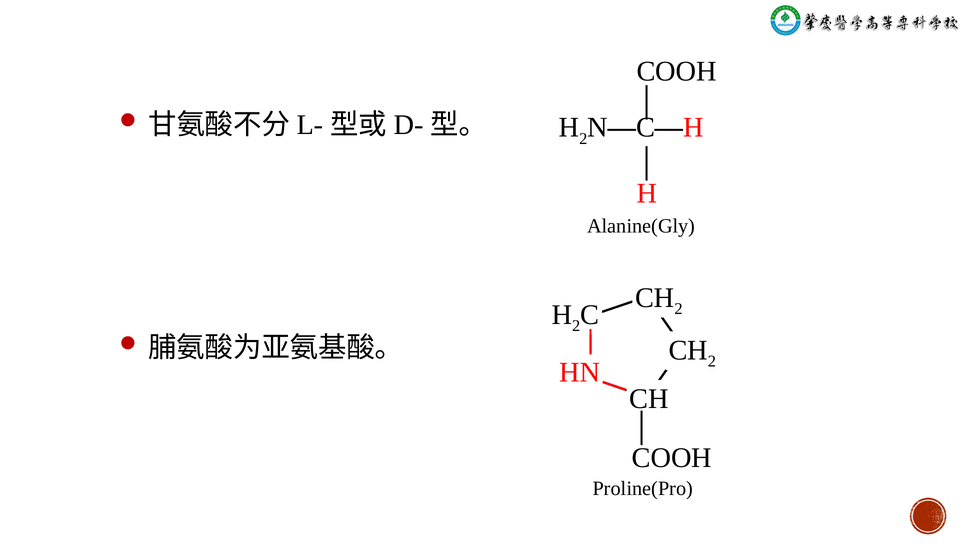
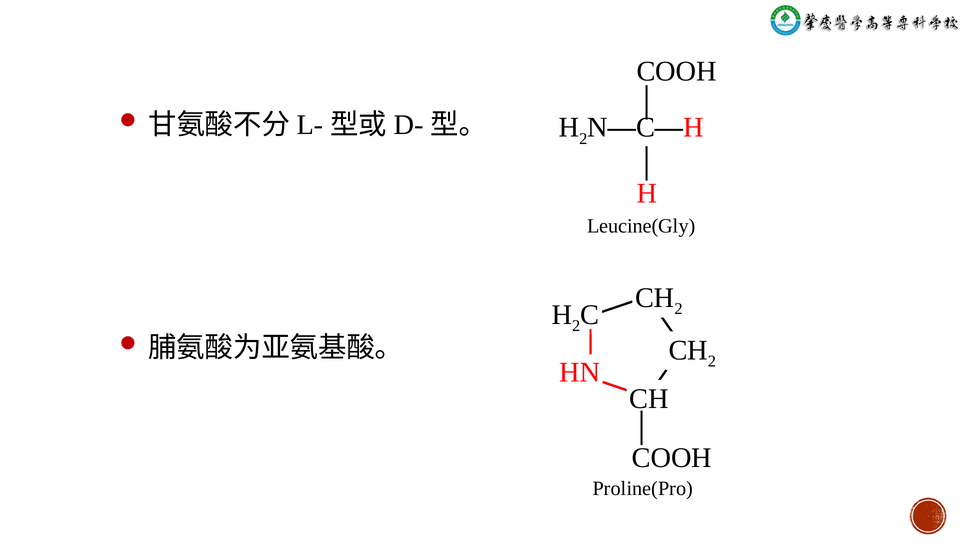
Alanine(Gly: Alanine(Gly -> Leucine(Gly (641, 226)
